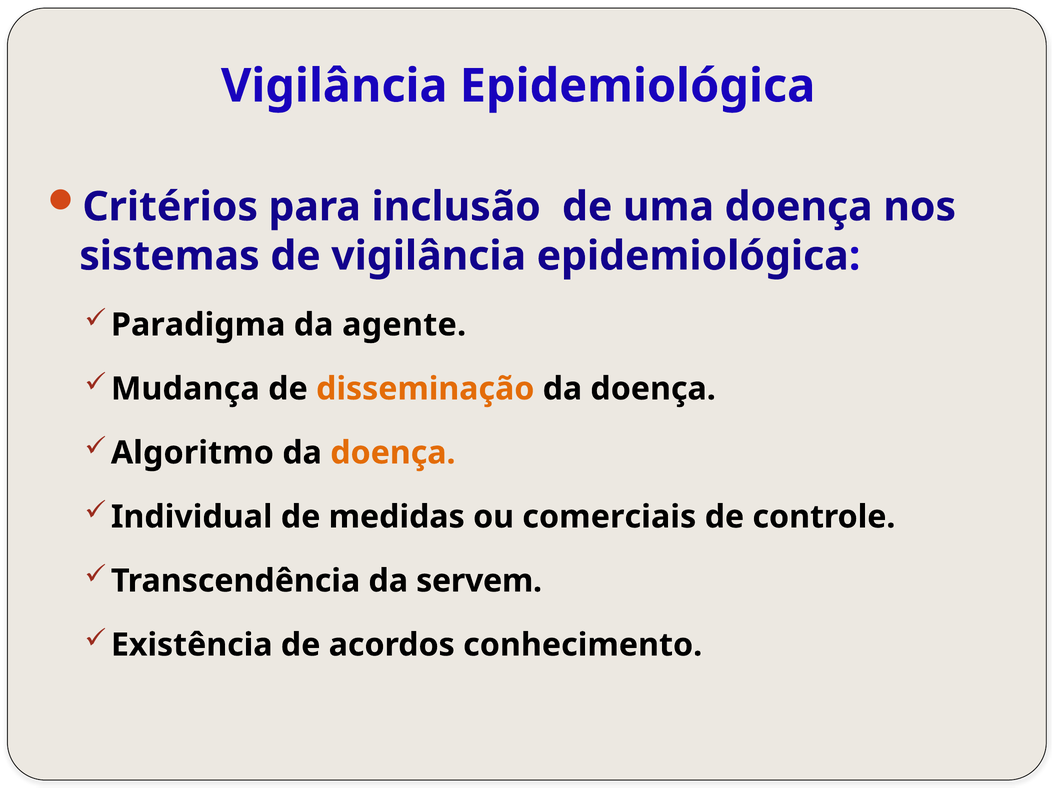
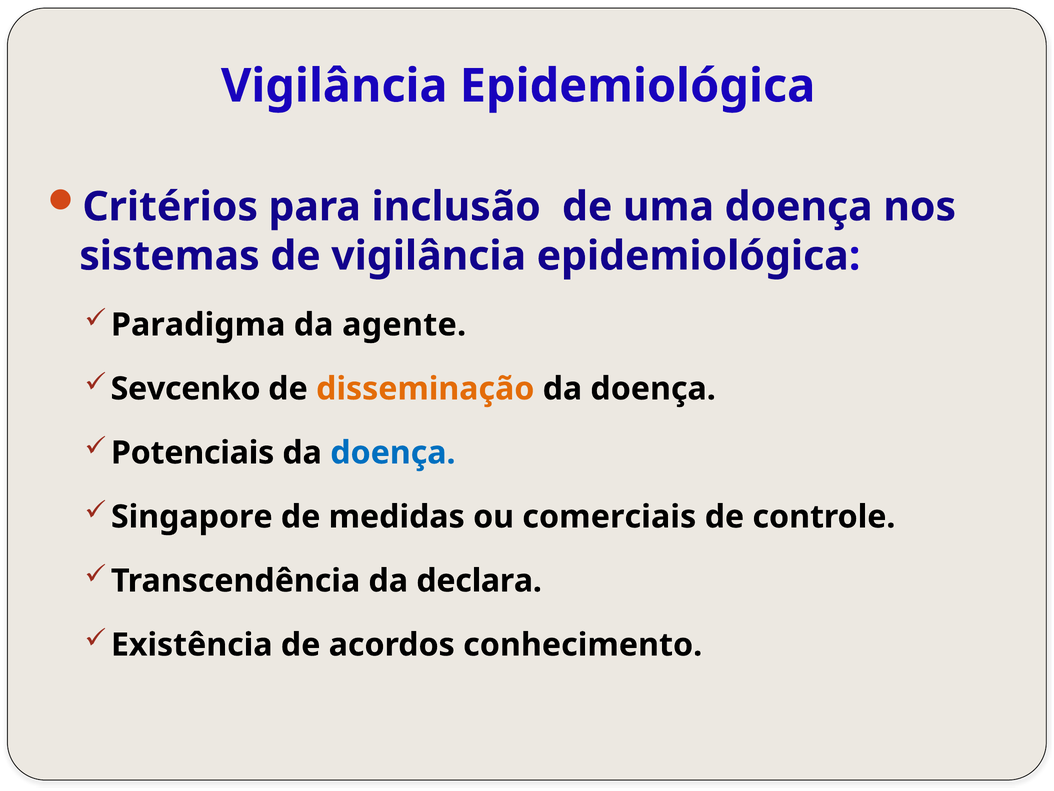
Mudança: Mudança -> Sevcenko (186, 389)
Algoritmo: Algoritmo -> Potenciais (193, 453)
doença colour: orange -> blue (393, 453)
Individual: Individual -> Singapore (192, 517)
servem: servem -> declara (479, 581)
